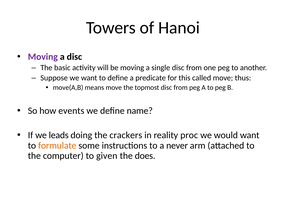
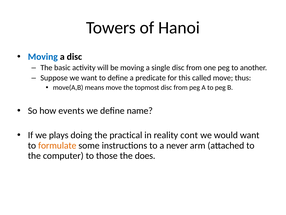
Moving colour: purple -> blue (43, 57)
leads: leads -> plays (59, 135)
crackers: crackers -> practical (126, 135)
proc: proc -> cont (189, 135)
given: given -> those (107, 155)
